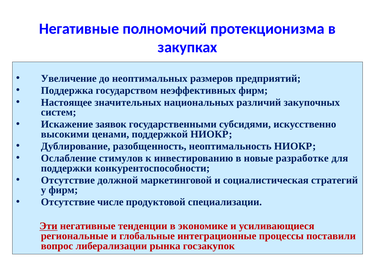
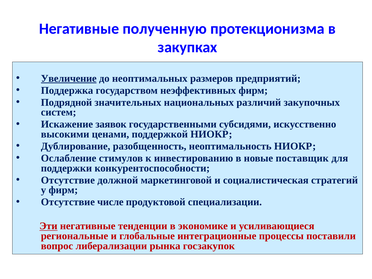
полномочий: полномочий -> полученную (165, 29)
Увеличение underline: none -> present (69, 78)
Настоящее: Настоящее -> Подрядной (66, 102)
разработке: разработке -> поставщик (302, 158)
